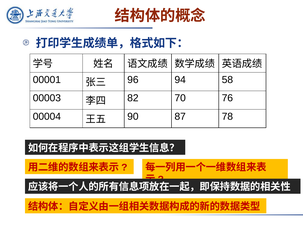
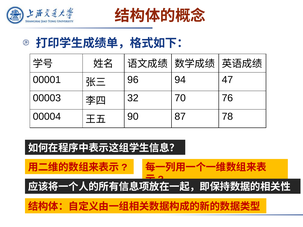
58: 58 -> 47 (227, 80)
82: 82 -> 32 (133, 98)
